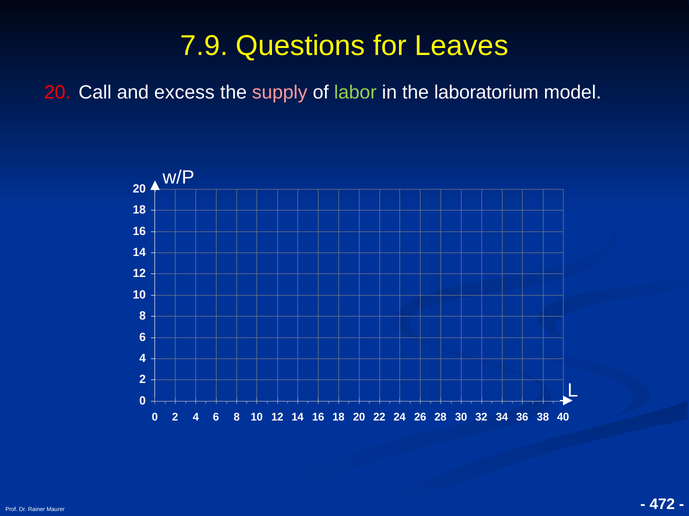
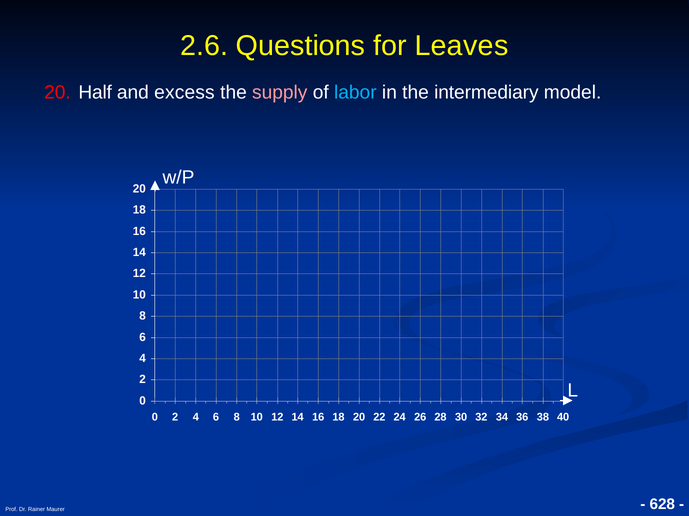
7.9: 7.9 -> 2.6 (204, 46)
Call: Call -> Half (95, 93)
labor colour: light green -> light blue (355, 93)
laboratorium: laboratorium -> intermediary (486, 93)
472: 472 -> 628 (662, 505)
